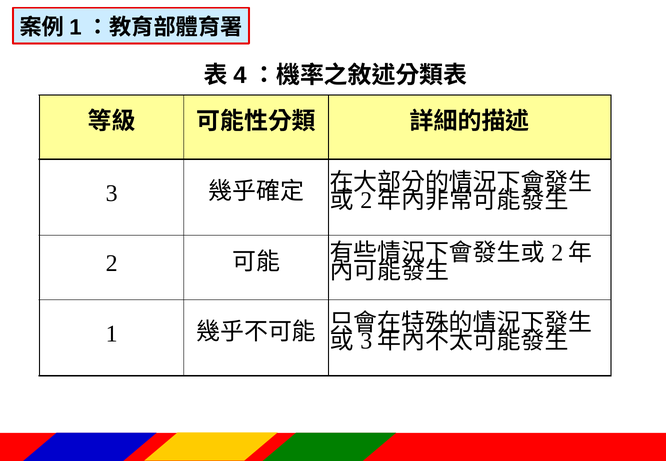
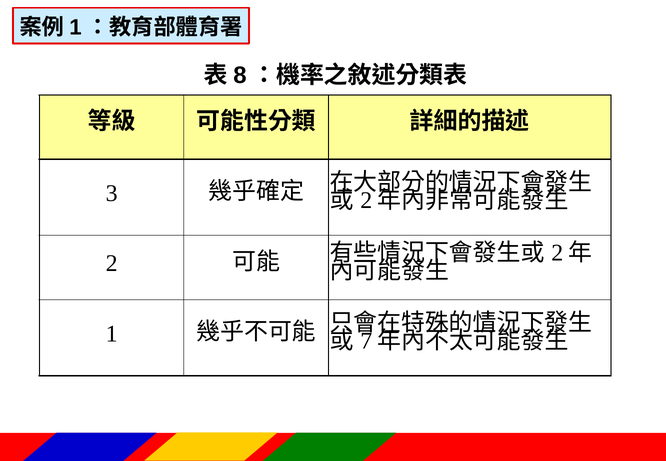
4: 4 -> 8 (240, 76)
3: 3 -> 7 (366, 341)
